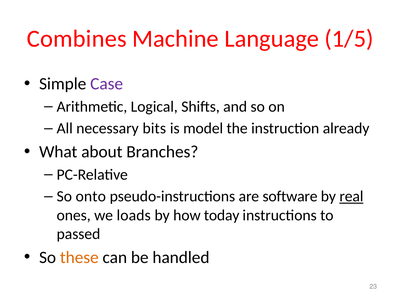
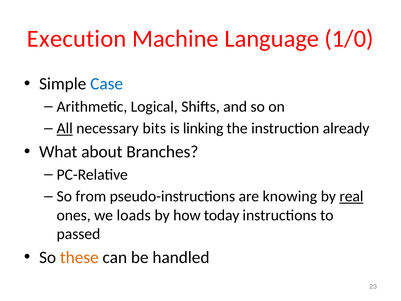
Combines: Combines -> Execution (77, 39)
1/5: 1/5 -> 1/0 (349, 39)
Case colour: purple -> blue (107, 84)
All underline: none -> present (65, 128)
model: model -> linking (203, 128)
onto: onto -> from (91, 196)
software: software -> knowing (290, 196)
